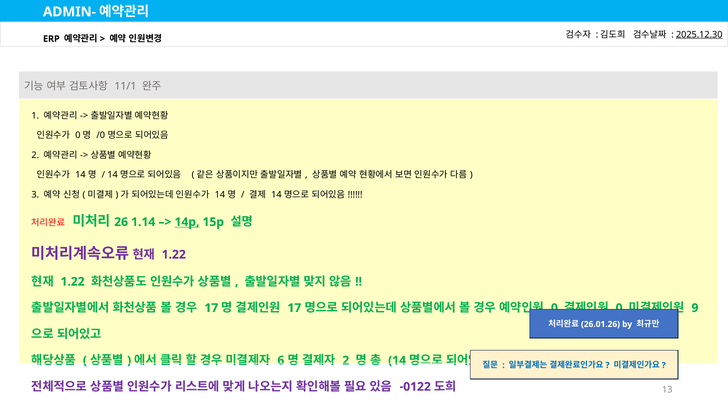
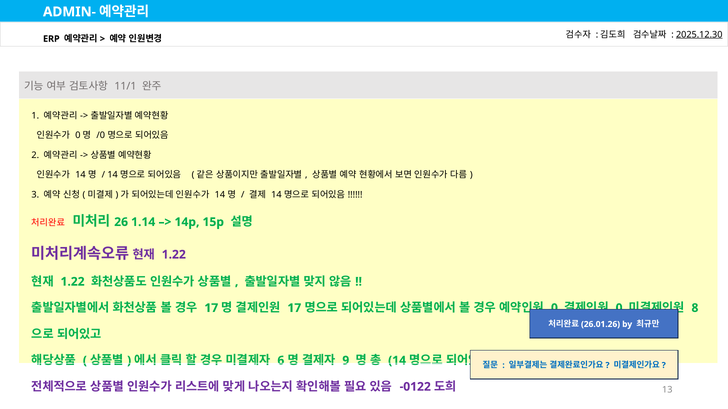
14p underline: present -> none (187, 222)
9: 9 -> 8 (695, 308)
2: 2 -> 9 (346, 361)
